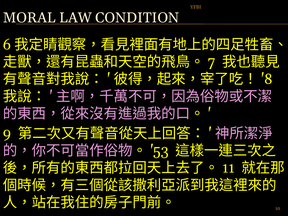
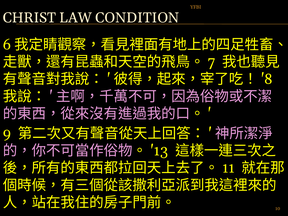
MORAL: MORAL -> CHRIST (29, 18)
53: 53 -> 13 (159, 151)
